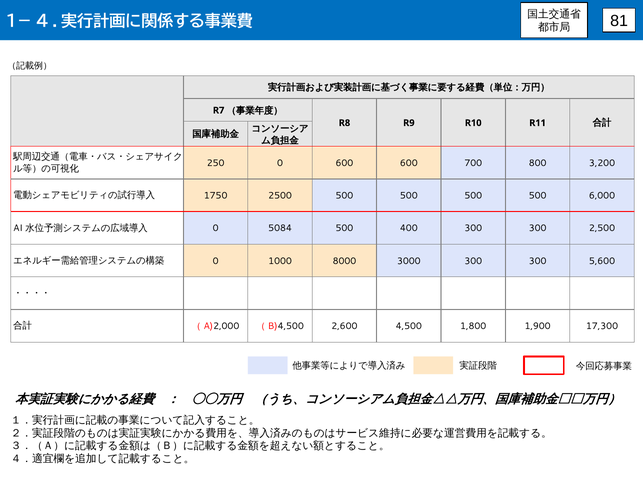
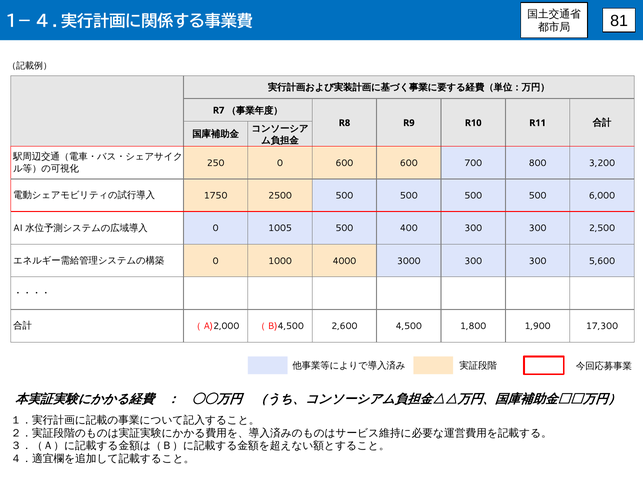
5084: 5084 -> 1005 (280, 228)
8000: 8000 -> 4000 (344, 261)
